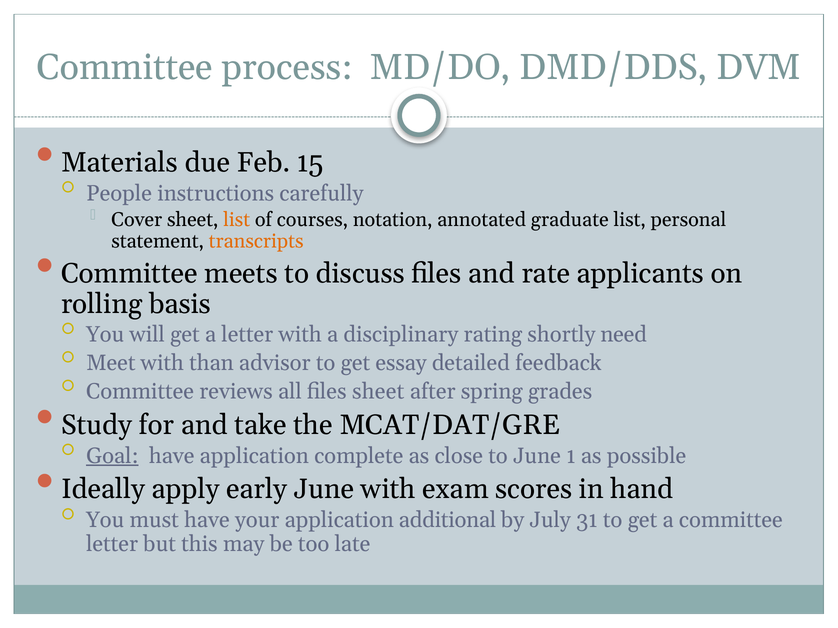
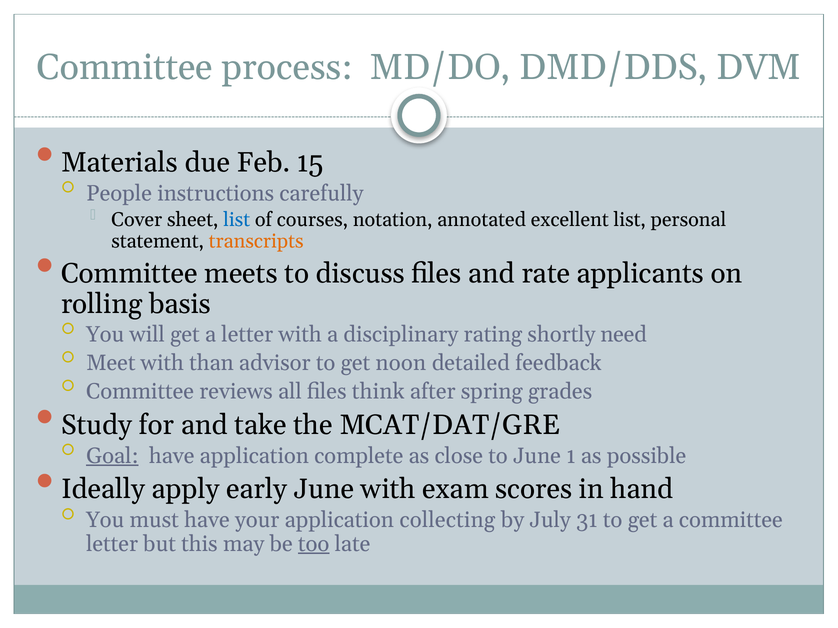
list colour: orange -> blue (237, 220)
graduate: graduate -> excellent (570, 220)
essay: essay -> noon (401, 363)
files sheet: sheet -> think (378, 392)
additional: additional -> collecting (447, 520)
too underline: none -> present (314, 544)
